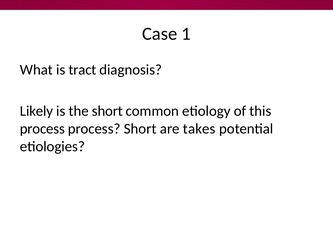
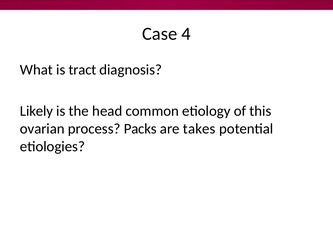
1: 1 -> 4 (186, 34)
the short: short -> head (107, 111)
process: process -> ovarian (42, 129)
process Short: Short -> Packs (140, 129)
